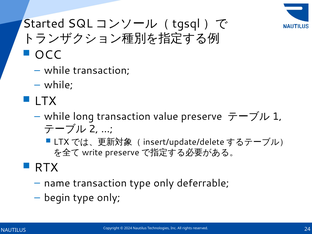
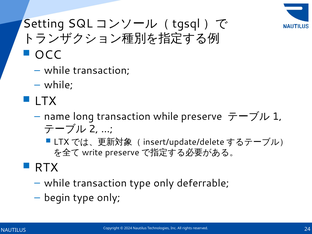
Started: Started -> Setting (44, 24)
while: while -> name (57, 117)
transaction value: value -> while (166, 117)
name: name -> while (57, 183)
